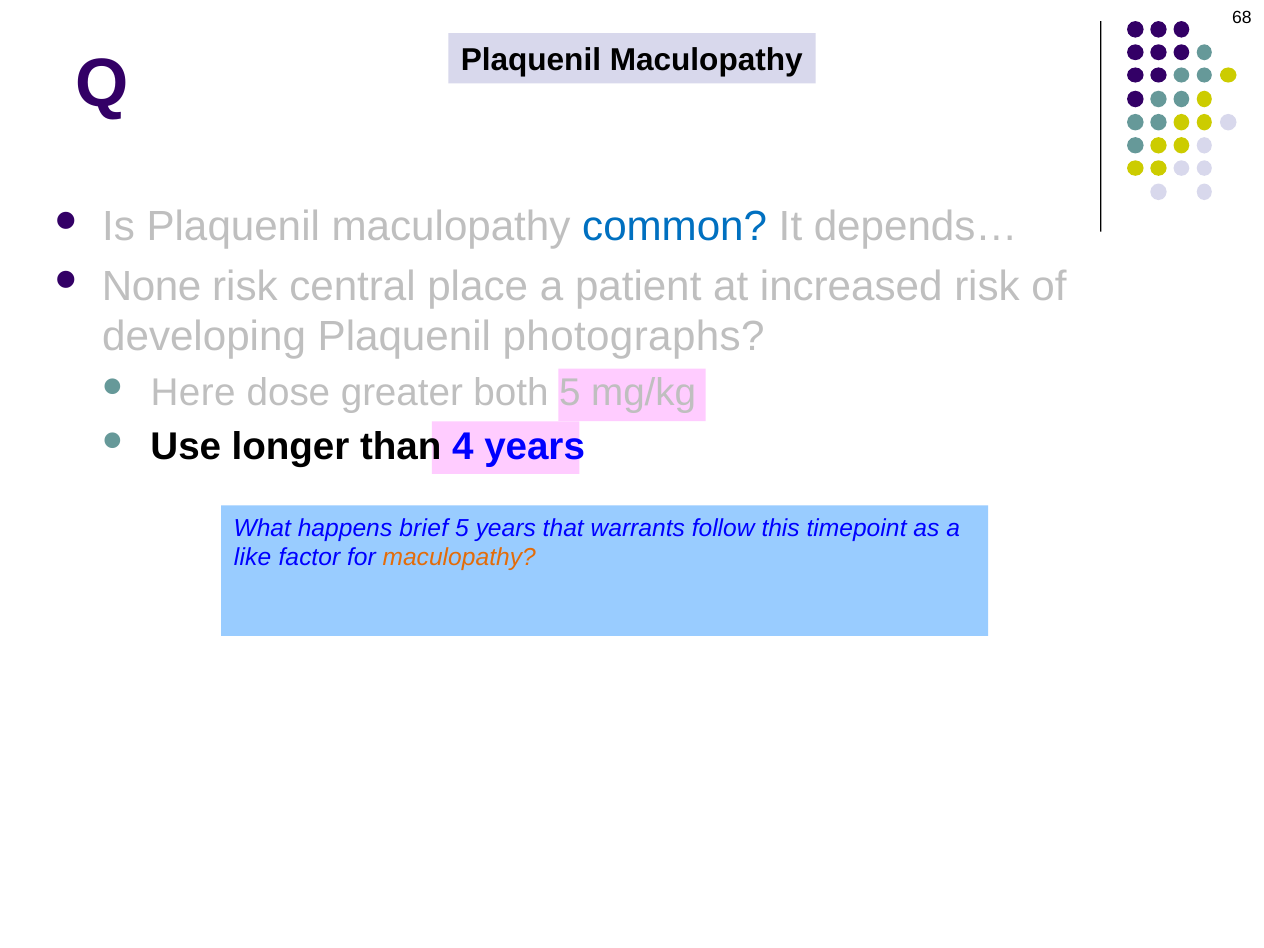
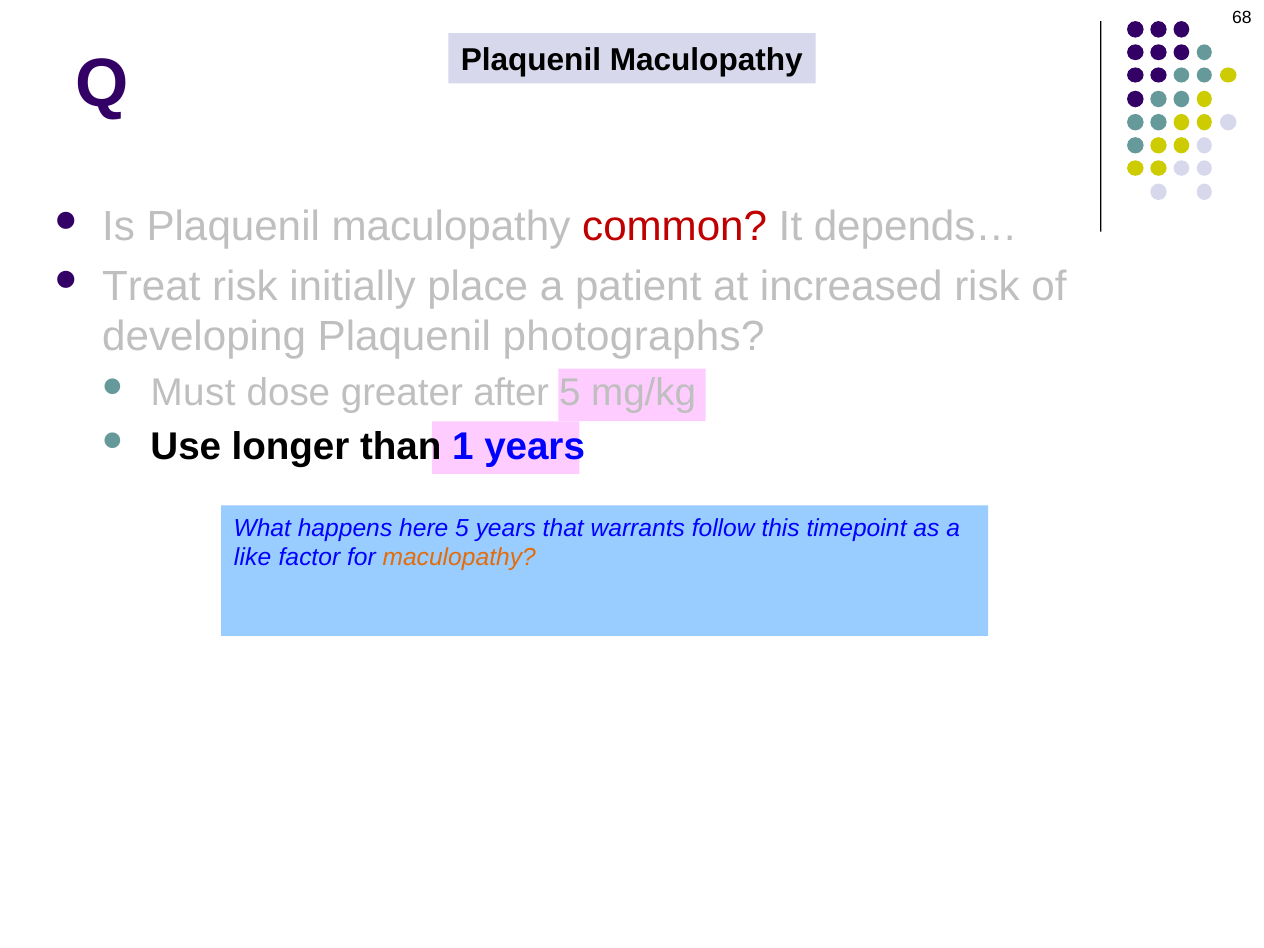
common colour: blue -> red (675, 226)
None: None -> Treat (151, 286)
central: central -> initially (353, 286)
Here: Here -> Must (193, 393)
greater both: both -> after (511, 393)
4: 4 -> 1 (463, 447)
brief: brief -> here (424, 528)
